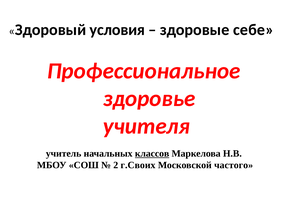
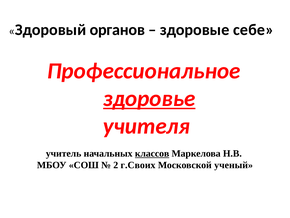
условия: условия -> органов (117, 30)
здоровье underline: none -> present (149, 98)
частого: частого -> ученый (234, 165)
